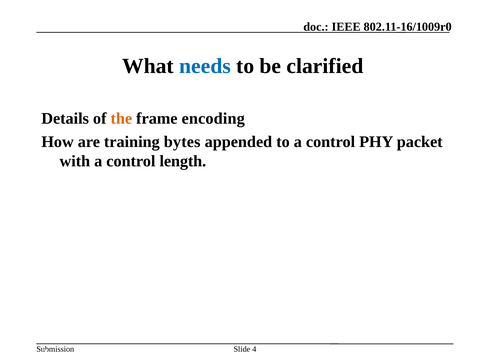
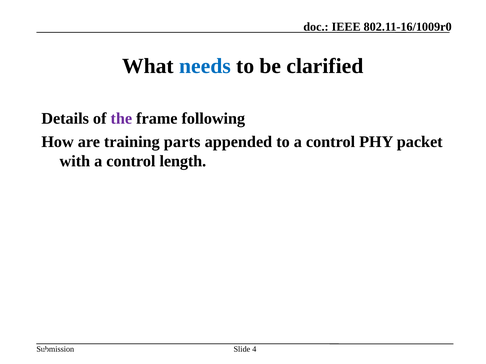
the colour: orange -> purple (121, 119)
encoding: encoding -> following (213, 119)
bytes: bytes -> parts (182, 142)
